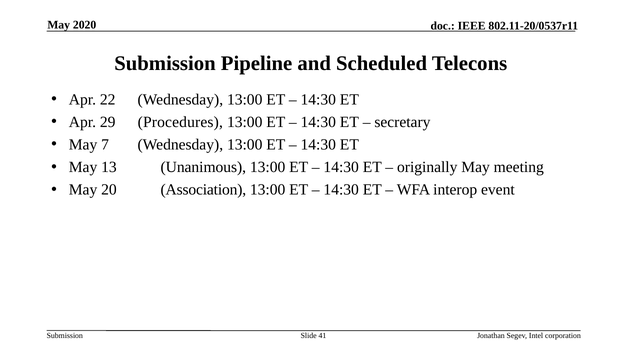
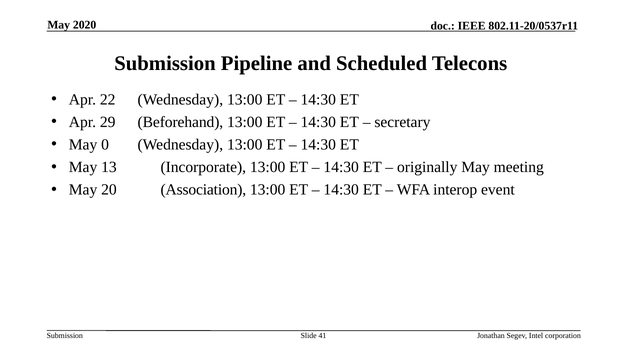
Procedures: Procedures -> Beforehand (180, 122)
7: 7 -> 0 (105, 145)
Unanimous: Unanimous -> Incorporate (203, 167)
